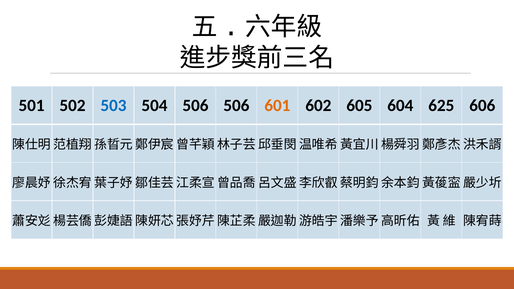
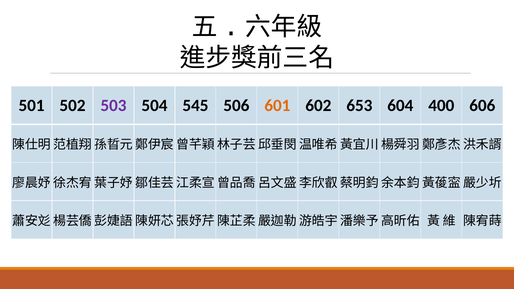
503 colour: blue -> purple (113, 105)
504 506: 506 -> 545 (195, 105)
605: 605 -> 653 (359, 105)
625: 625 -> 400 (441, 105)
